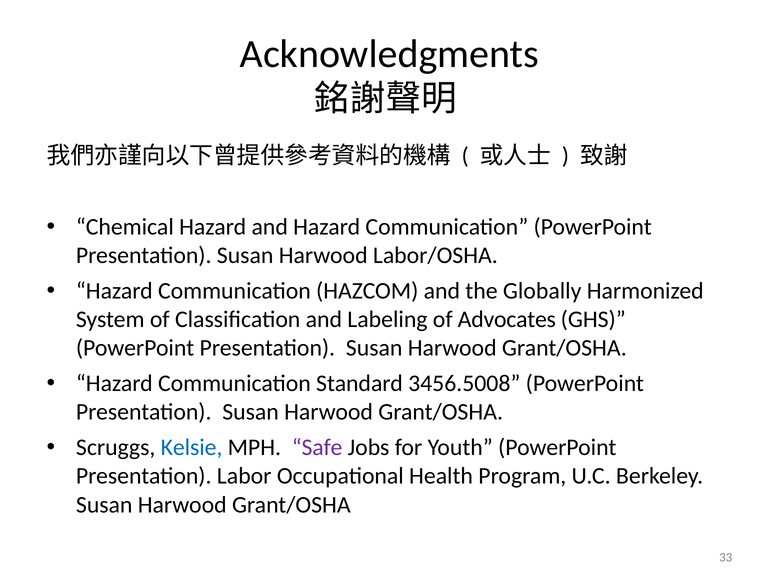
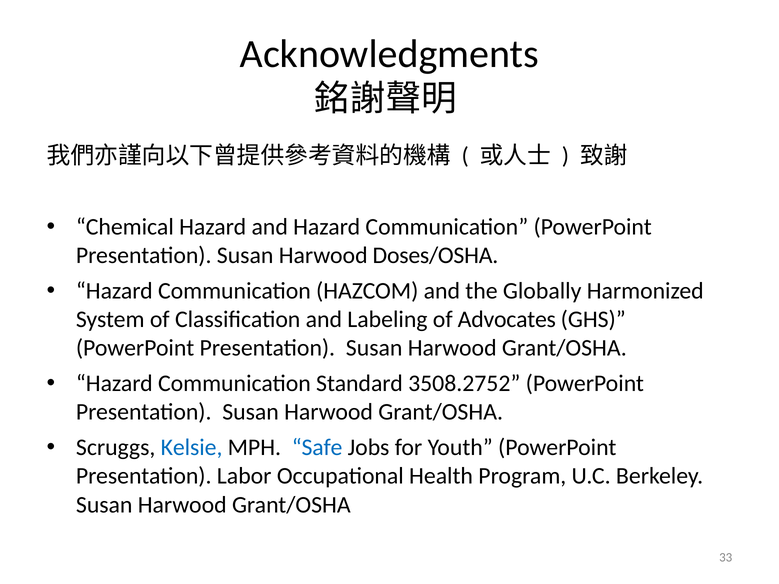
Labor/OSHA: Labor/OSHA -> Doses/OSHA (435, 256)
3456.5008: 3456.5008 -> 3508.2752 (464, 384)
Safe colour: purple -> blue (317, 448)
